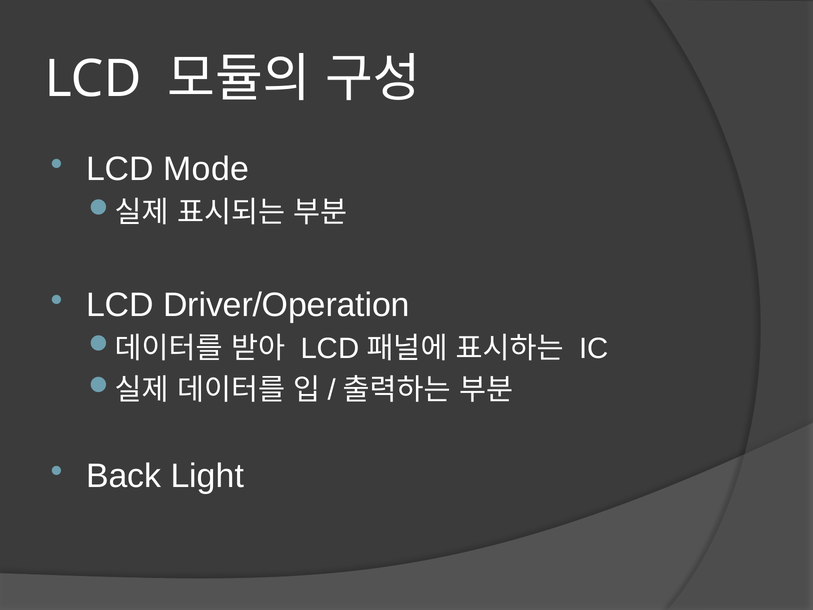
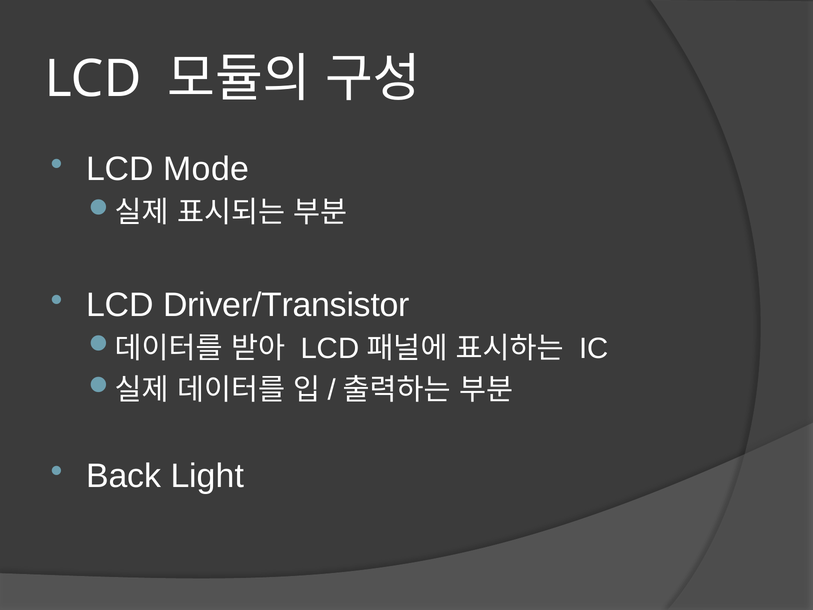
Driver/Operation: Driver/Operation -> Driver/Transistor (286, 305)
